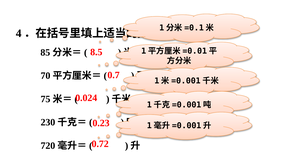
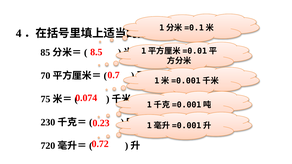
0.024: 0.024 -> 0.074 (86, 98)
